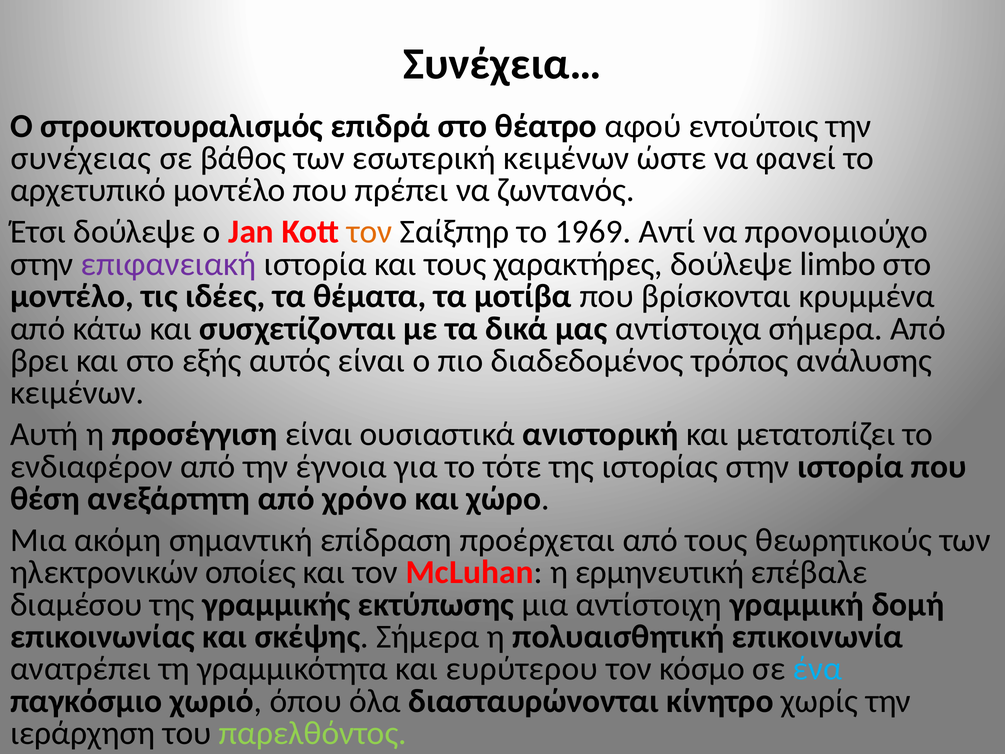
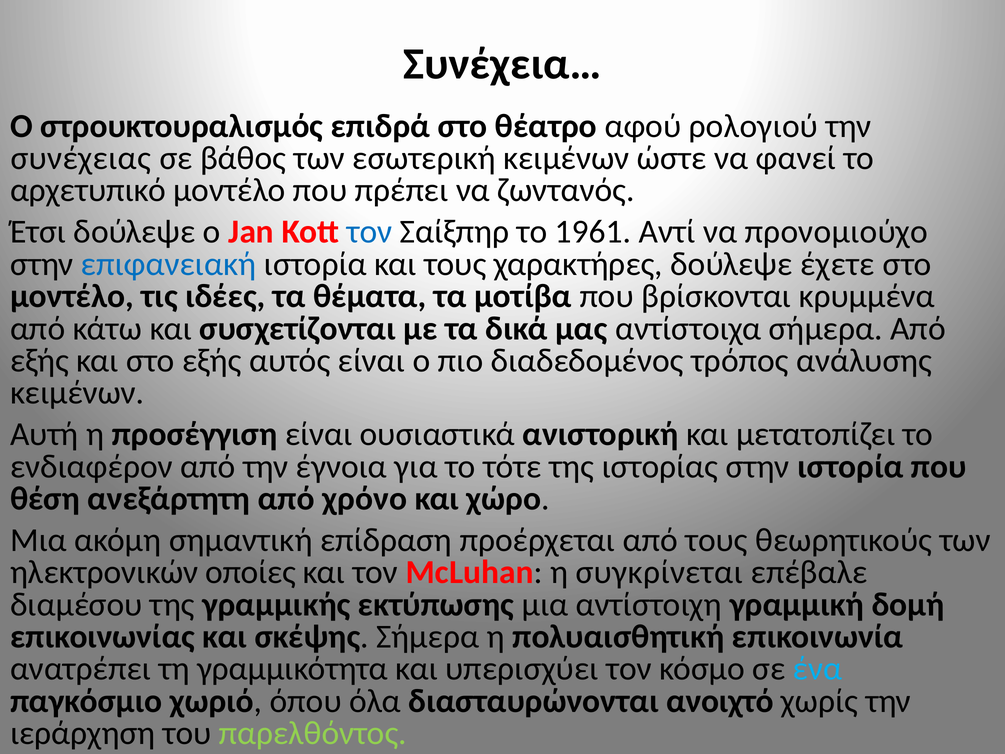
εντούτοις: εντούτοις -> ρολογιού (753, 126)
τον colour: orange -> blue (370, 232)
1969: 1969 -> 1961 (593, 232)
επιφανειακή colour: purple -> blue (169, 264)
limbo: limbo -> έχετε (838, 264)
βρει: βρει -> εξής (39, 361)
ερμηνευτική: ερμηνευτική -> συγκρίνεται (659, 572)
ευρύτερου: ευρύτερου -> υπερισχύει (522, 669)
κίνητρο: κίνητρο -> ανοιχτό (720, 701)
